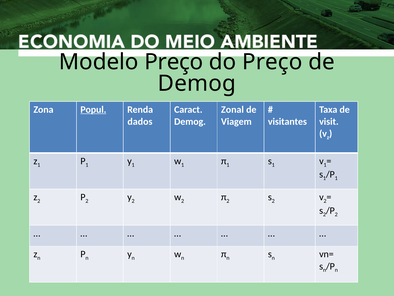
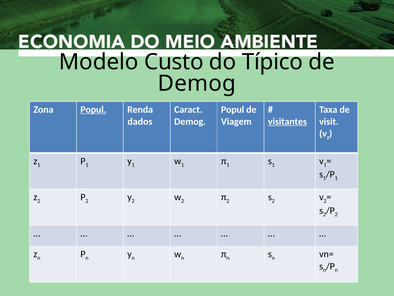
Modelo Preço: Preço -> Custo (174, 62)
do Preço: Preço -> Típico (272, 62)
Zonal: Zonal -> Popul (233, 109)
visitantes underline: none -> present (287, 121)
